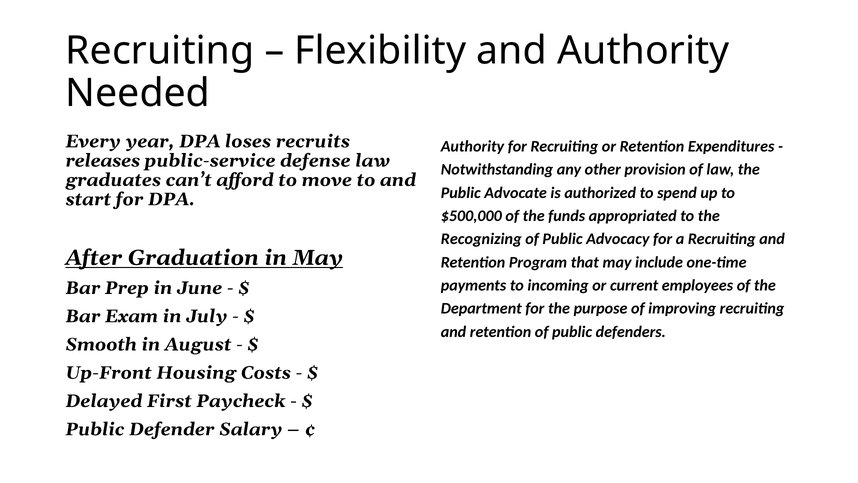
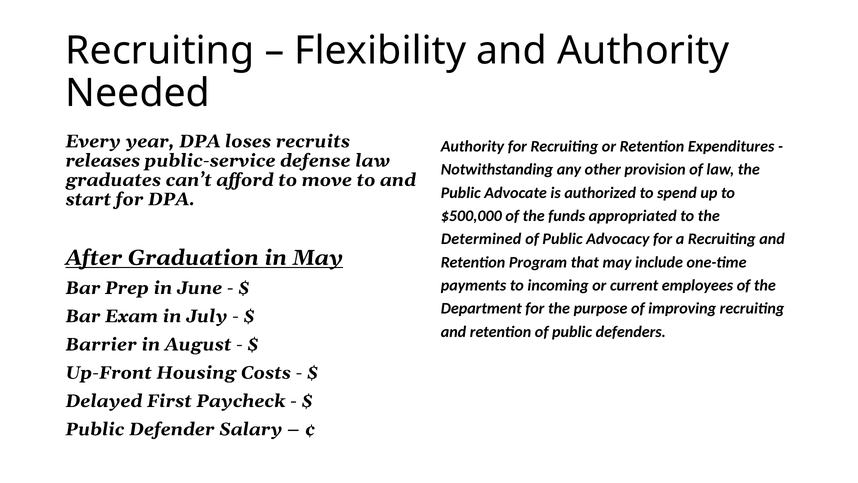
Recognizing: Recognizing -> Determined (481, 239)
Smooth: Smooth -> Barrier (101, 344)
